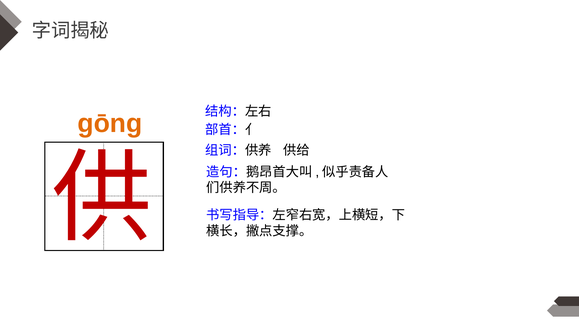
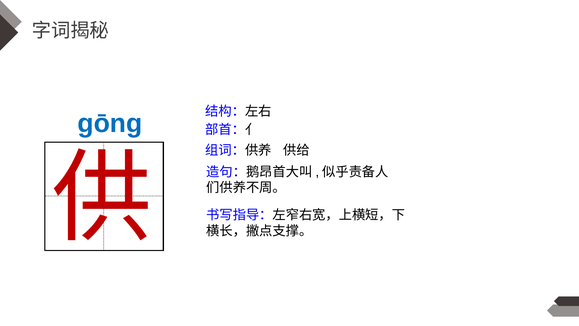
gōng colour: orange -> blue (110, 123)
